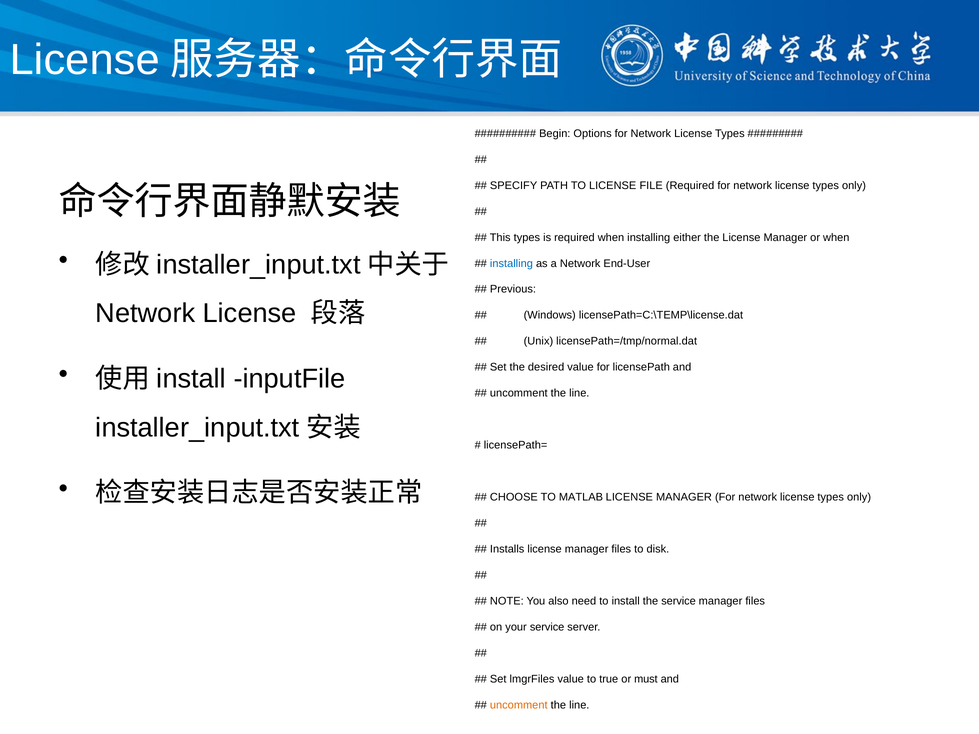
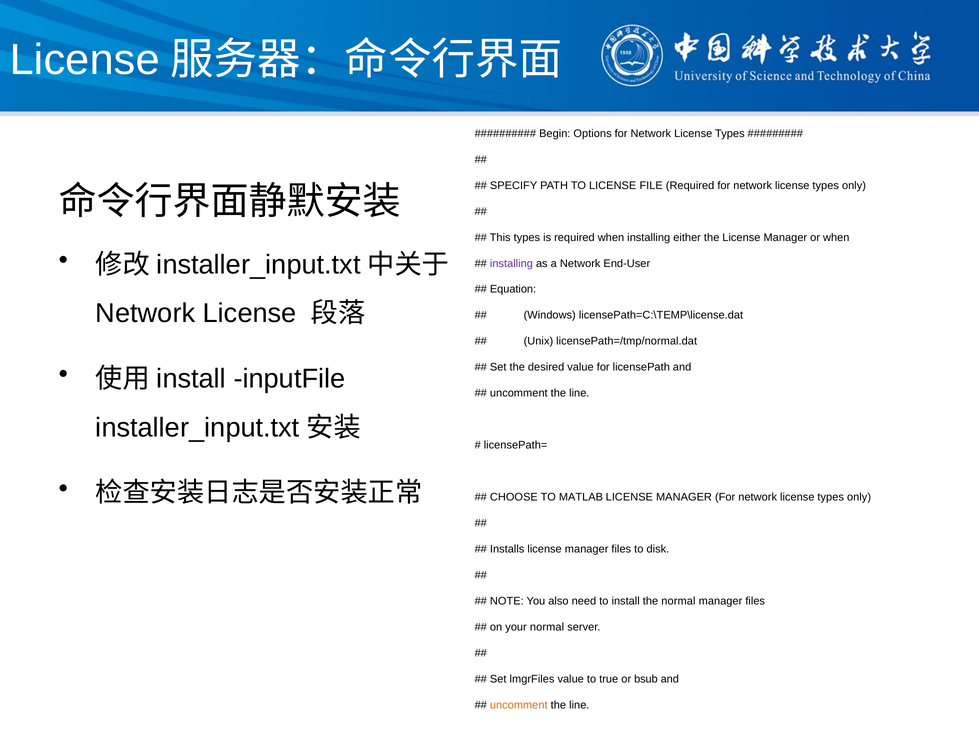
installing colour: blue -> purple (511, 263)
Previous: Previous -> Equation (513, 289)
the service: service -> normal (678, 601)
your service: service -> normal (547, 627)
or must: must -> bsub (646, 679)
